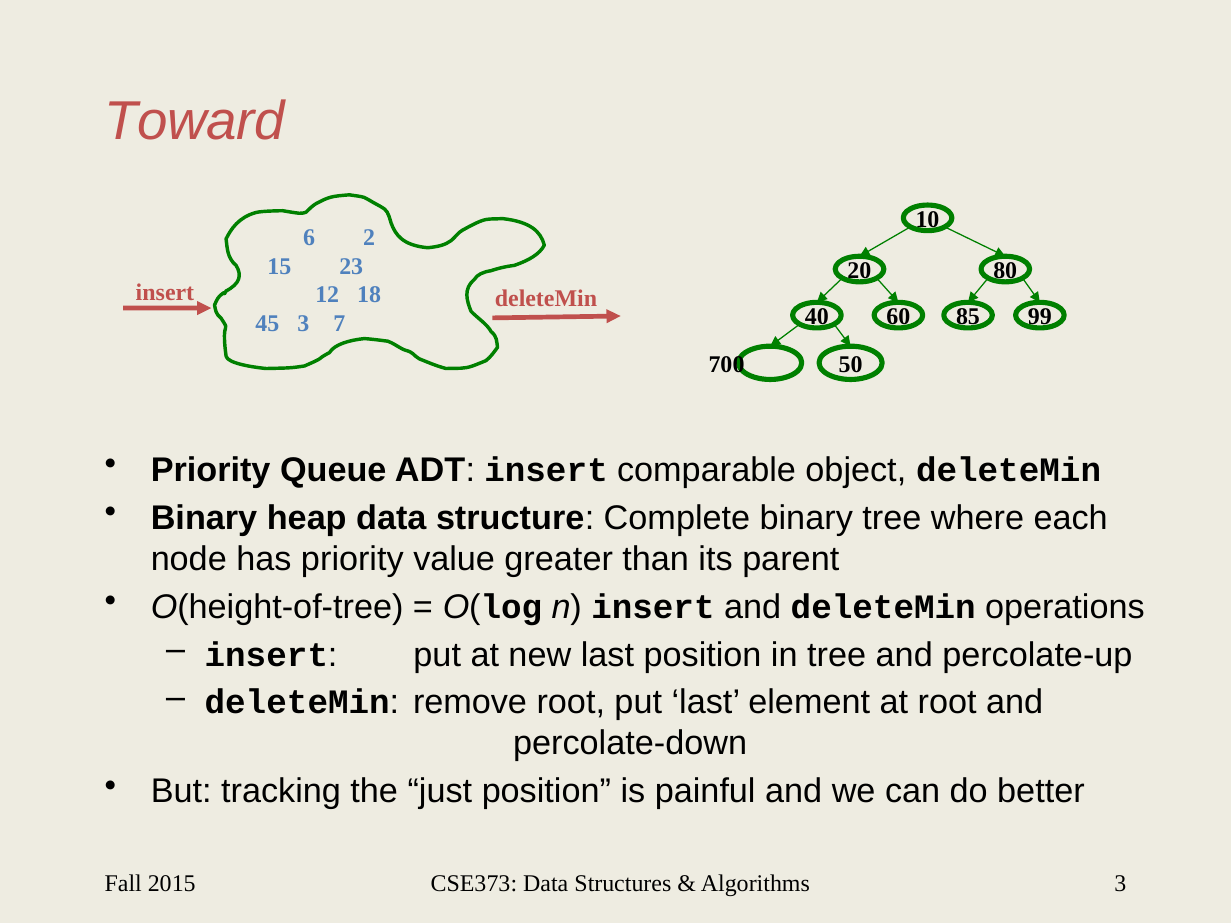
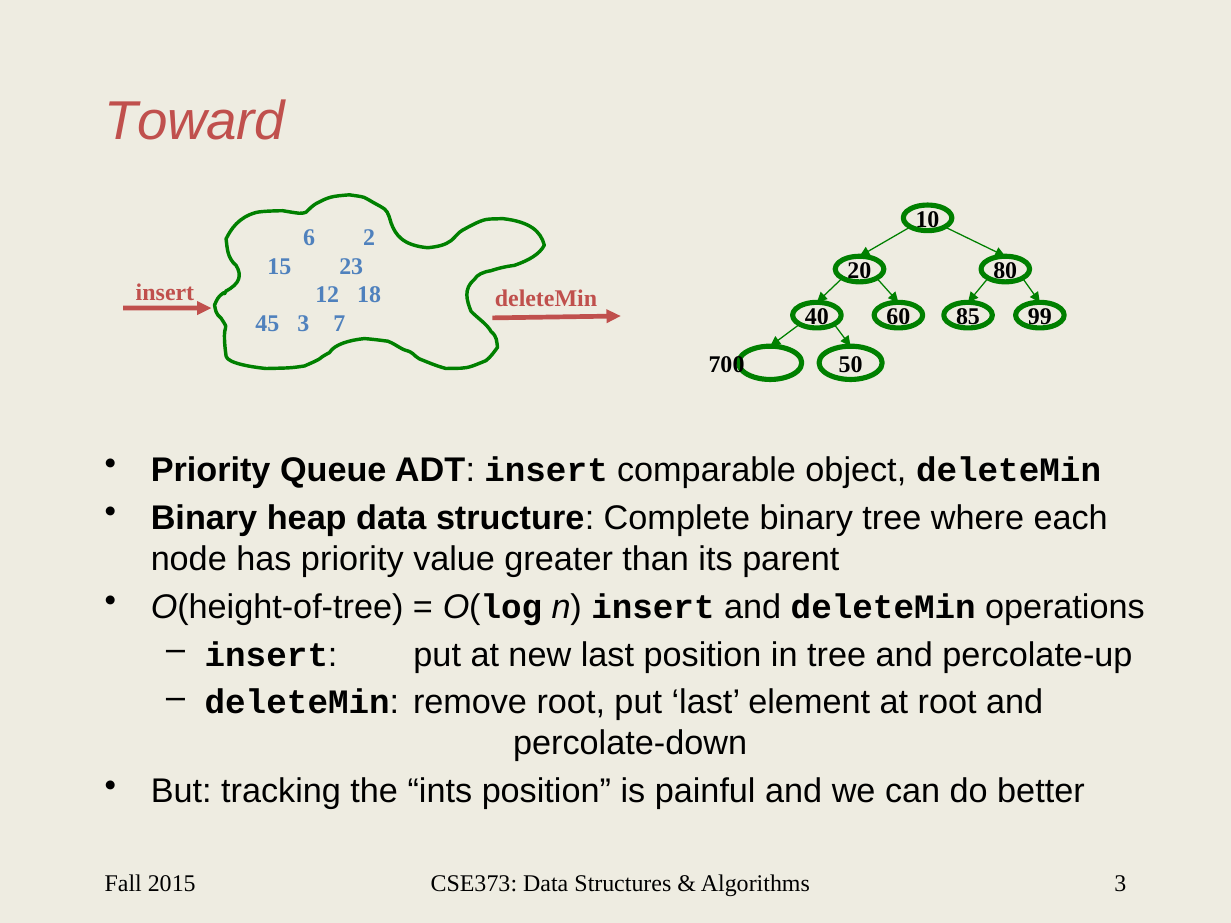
just: just -> ints (440, 792)
